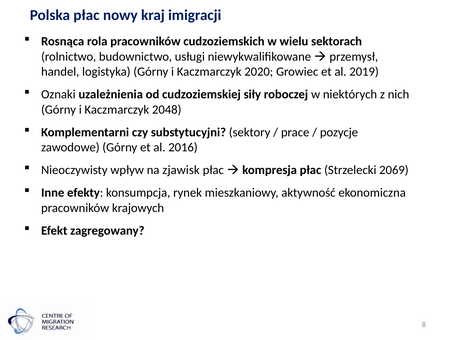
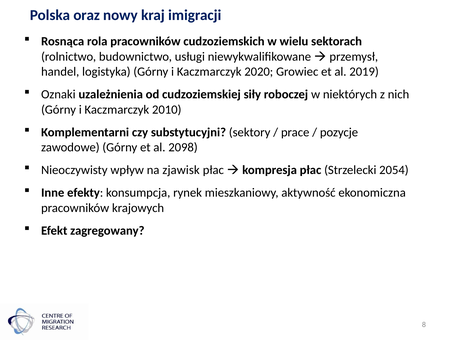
Polska płac: płac -> oraz (87, 15)
2048: 2048 -> 2010 (167, 110)
2016: 2016 -> 2098 (183, 147)
2069: 2069 -> 2054 (394, 170)
